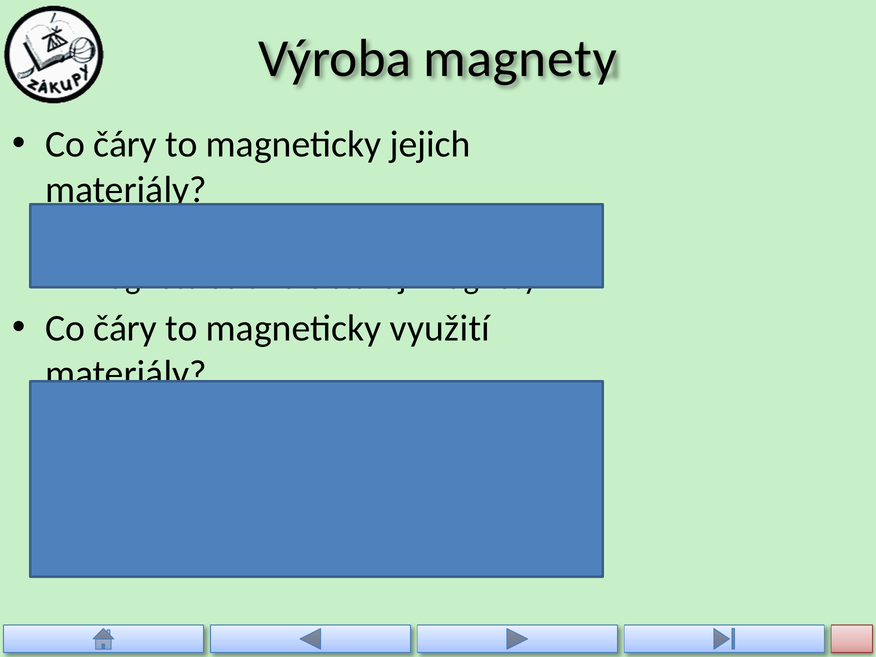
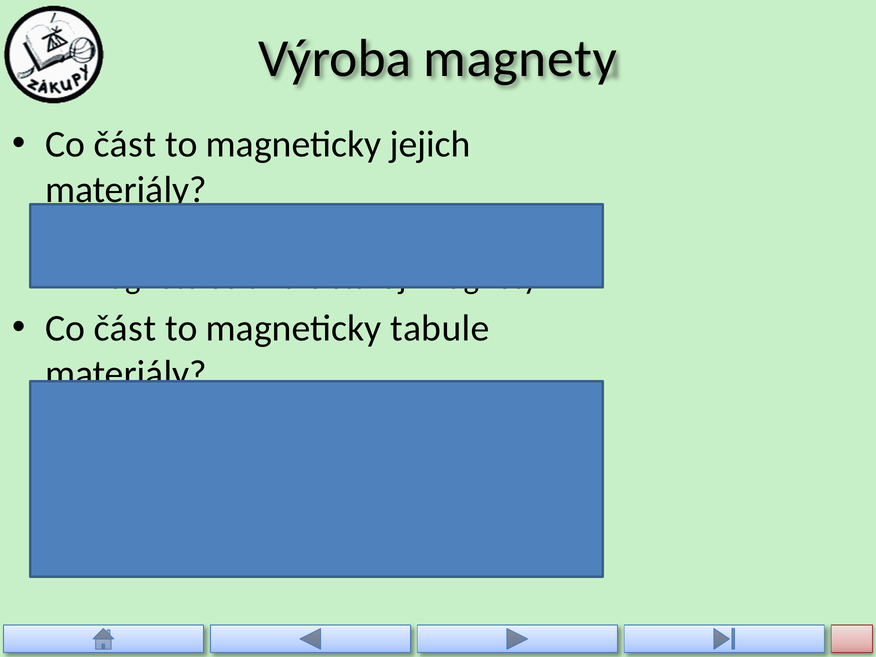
čáry: čáry -> část (125, 144)
čáry: čáry -> část (125, 328)
využití: využití -> tabule (440, 328)
